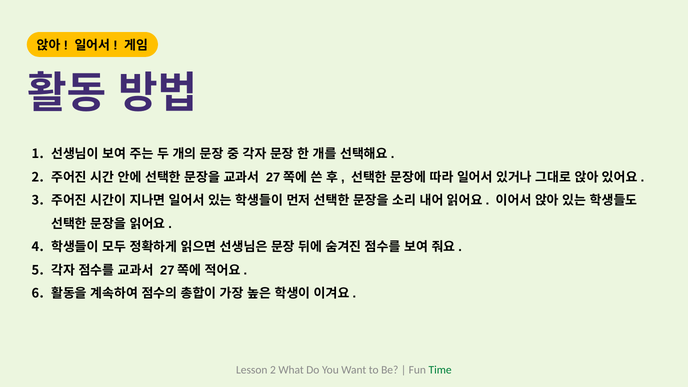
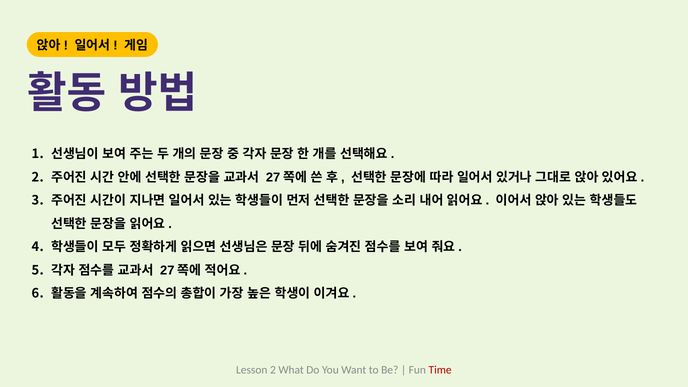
Time colour: green -> red (440, 370)
